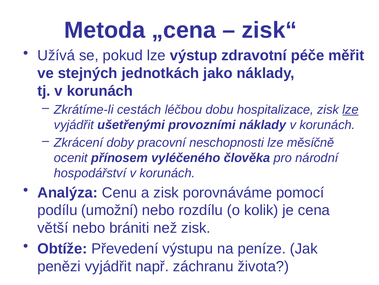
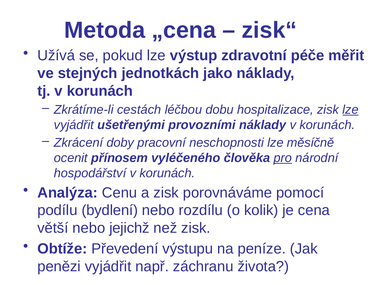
pro underline: none -> present (283, 157)
umožní: umožní -> bydlení (110, 210)
brániti: brániti -> jejichž (129, 227)
